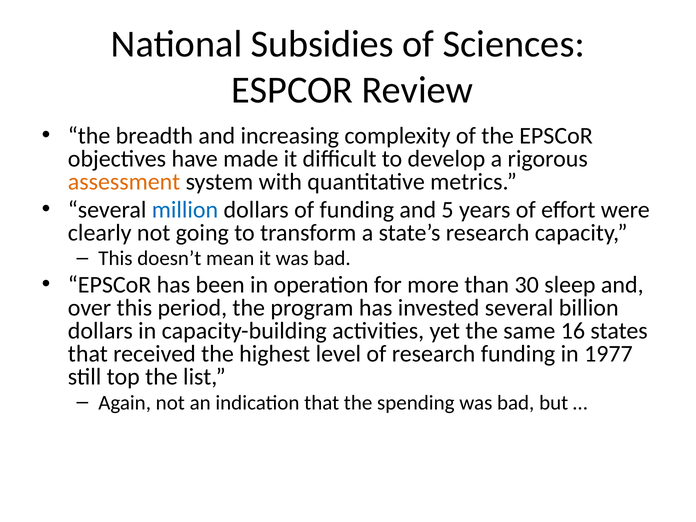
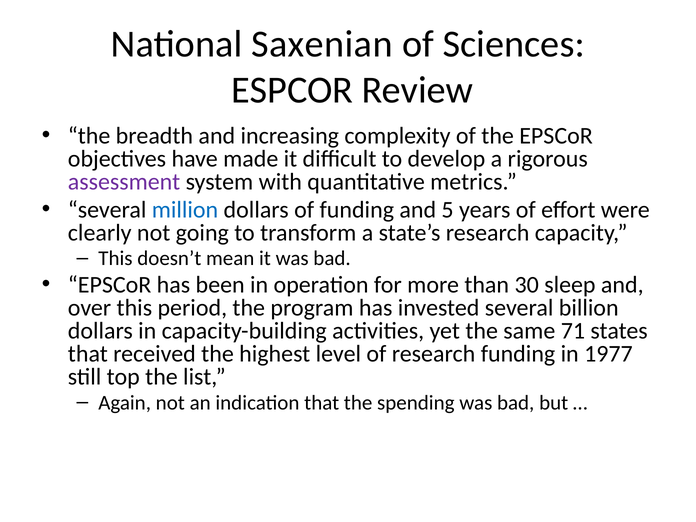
Subsidies: Subsidies -> Saxenian (322, 44)
assessment colour: orange -> purple (124, 182)
16: 16 -> 71 (573, 331)
